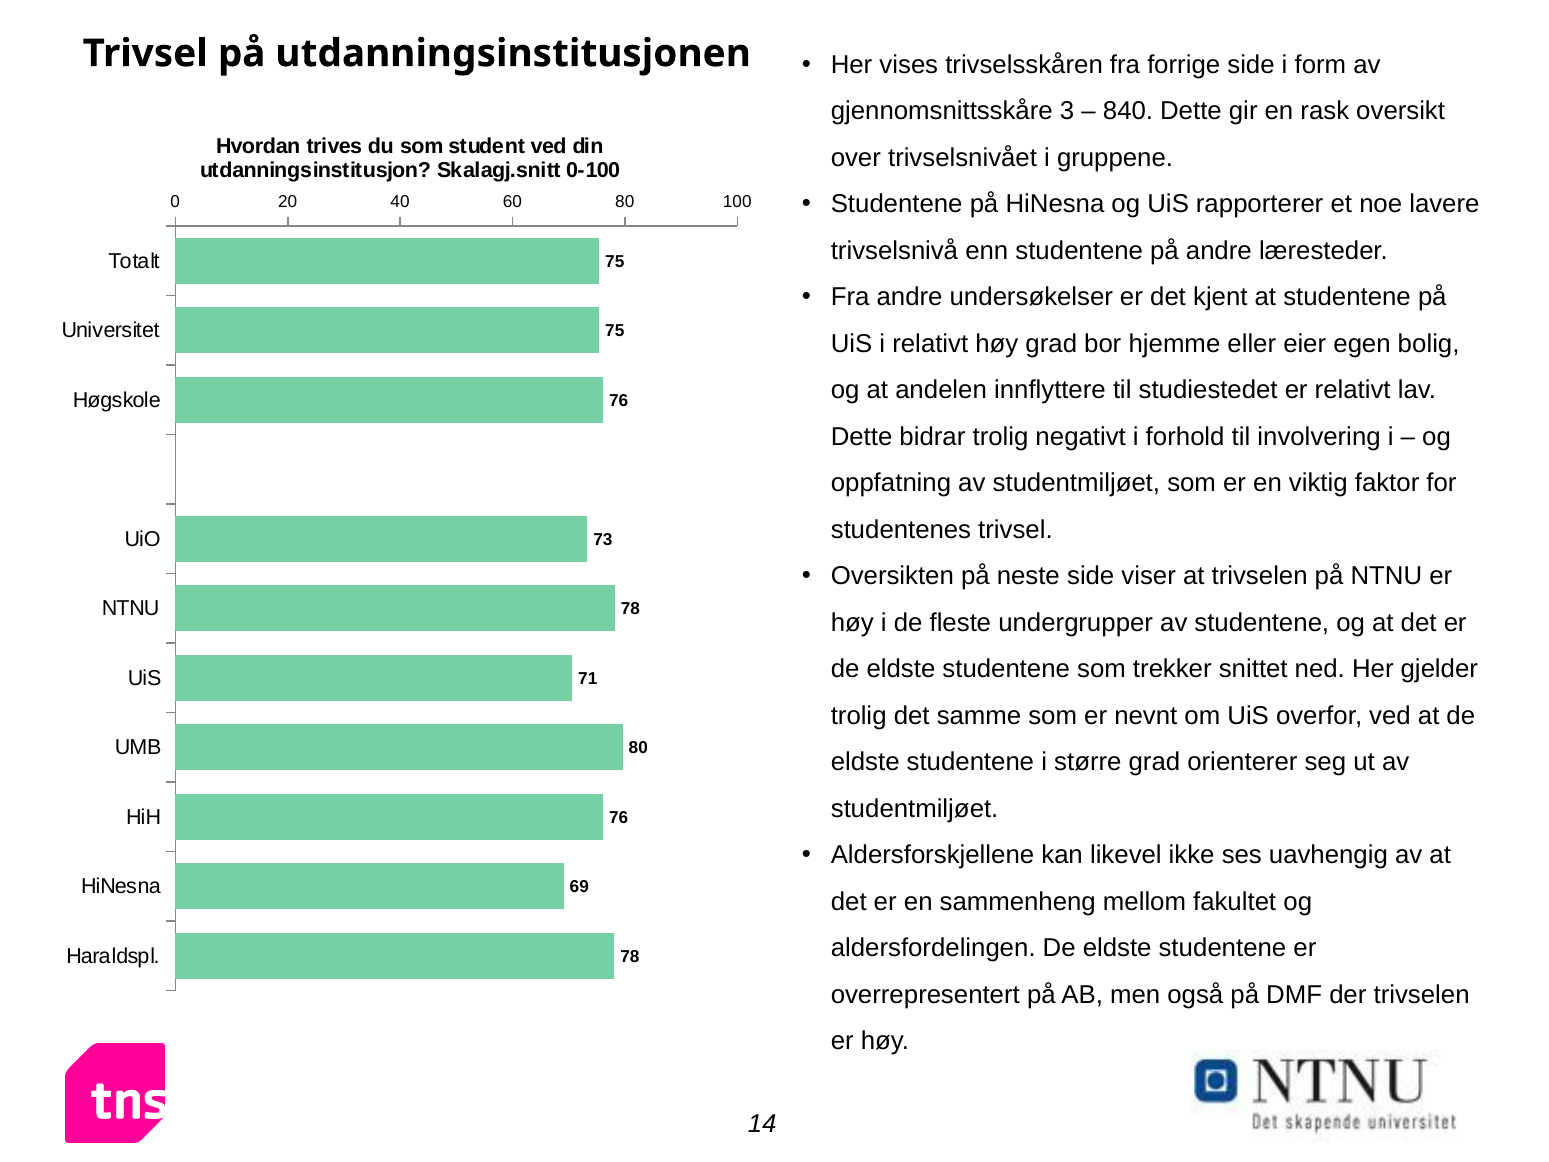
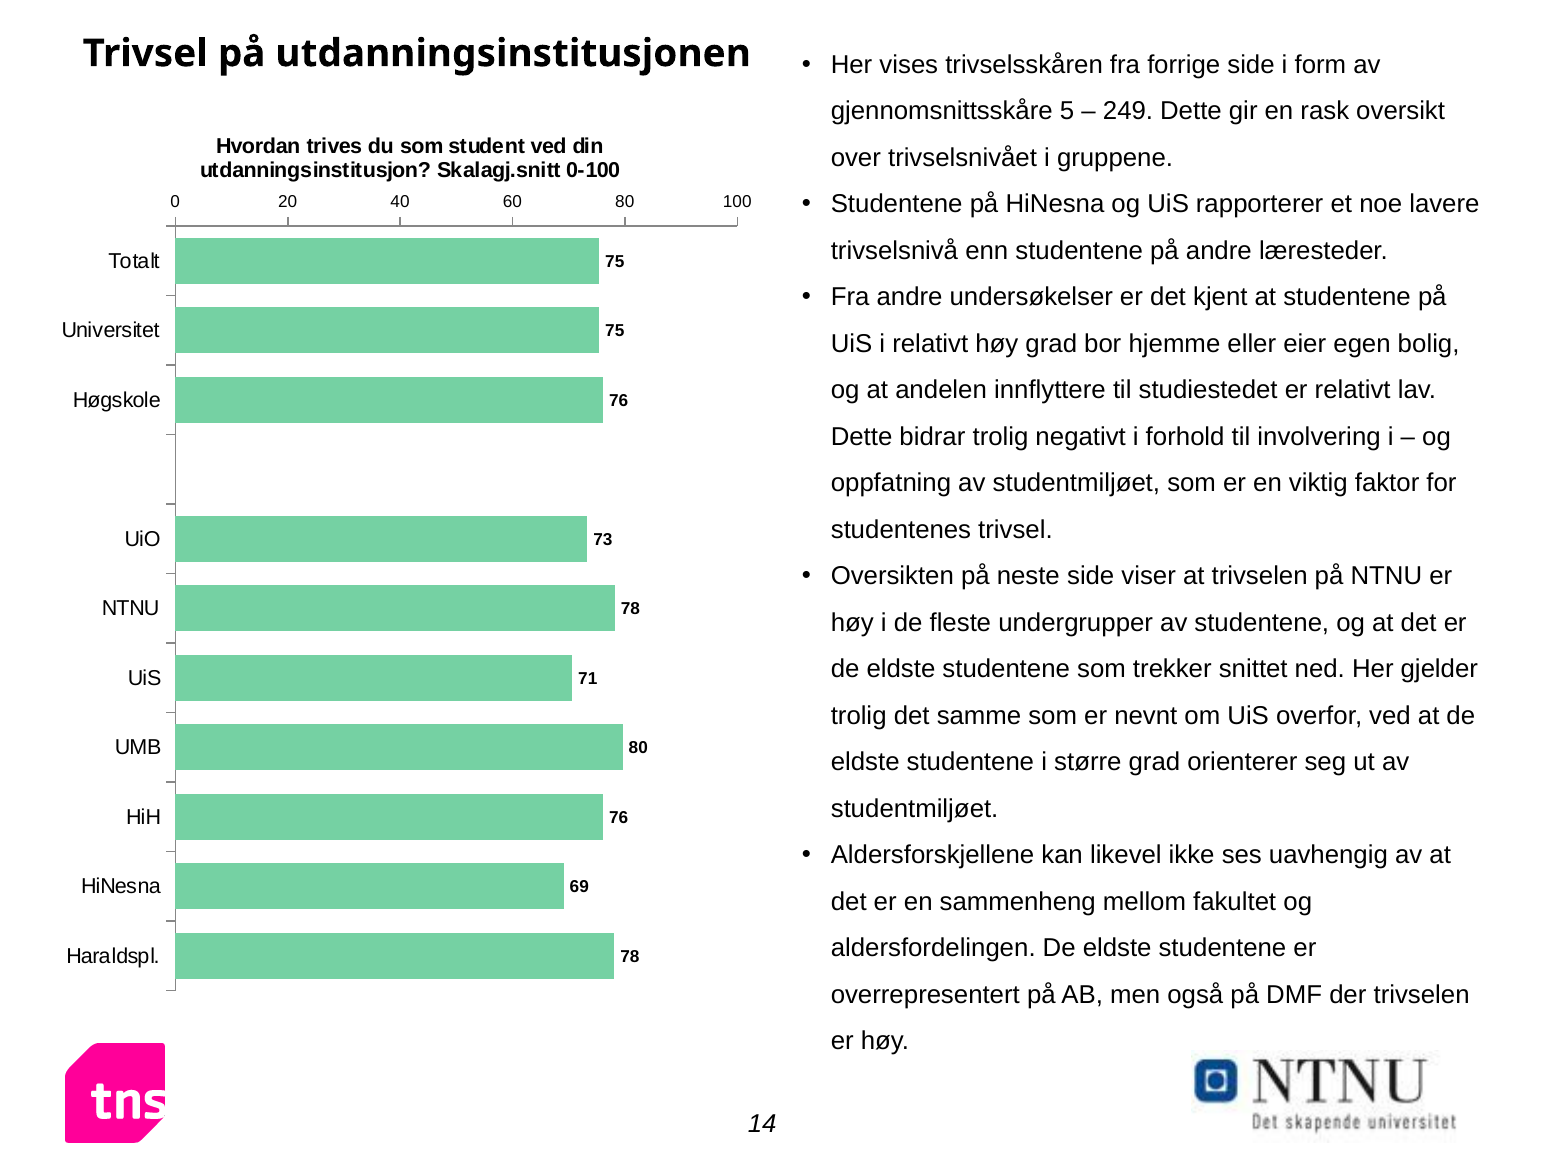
3: 3 -> 5 (1067, 111)
840: 840 -> 249 (1128, 111)
